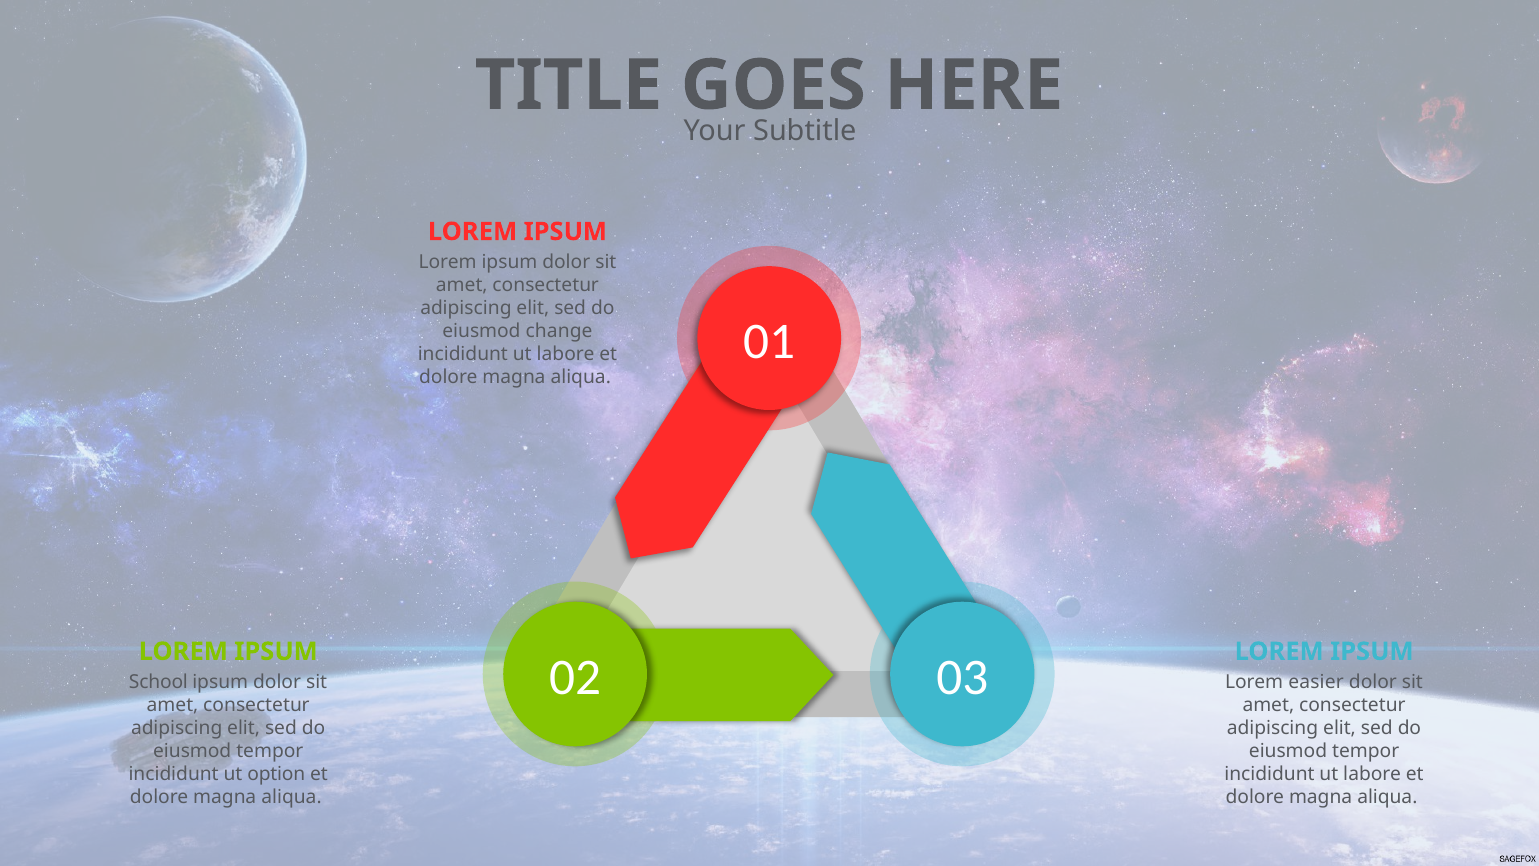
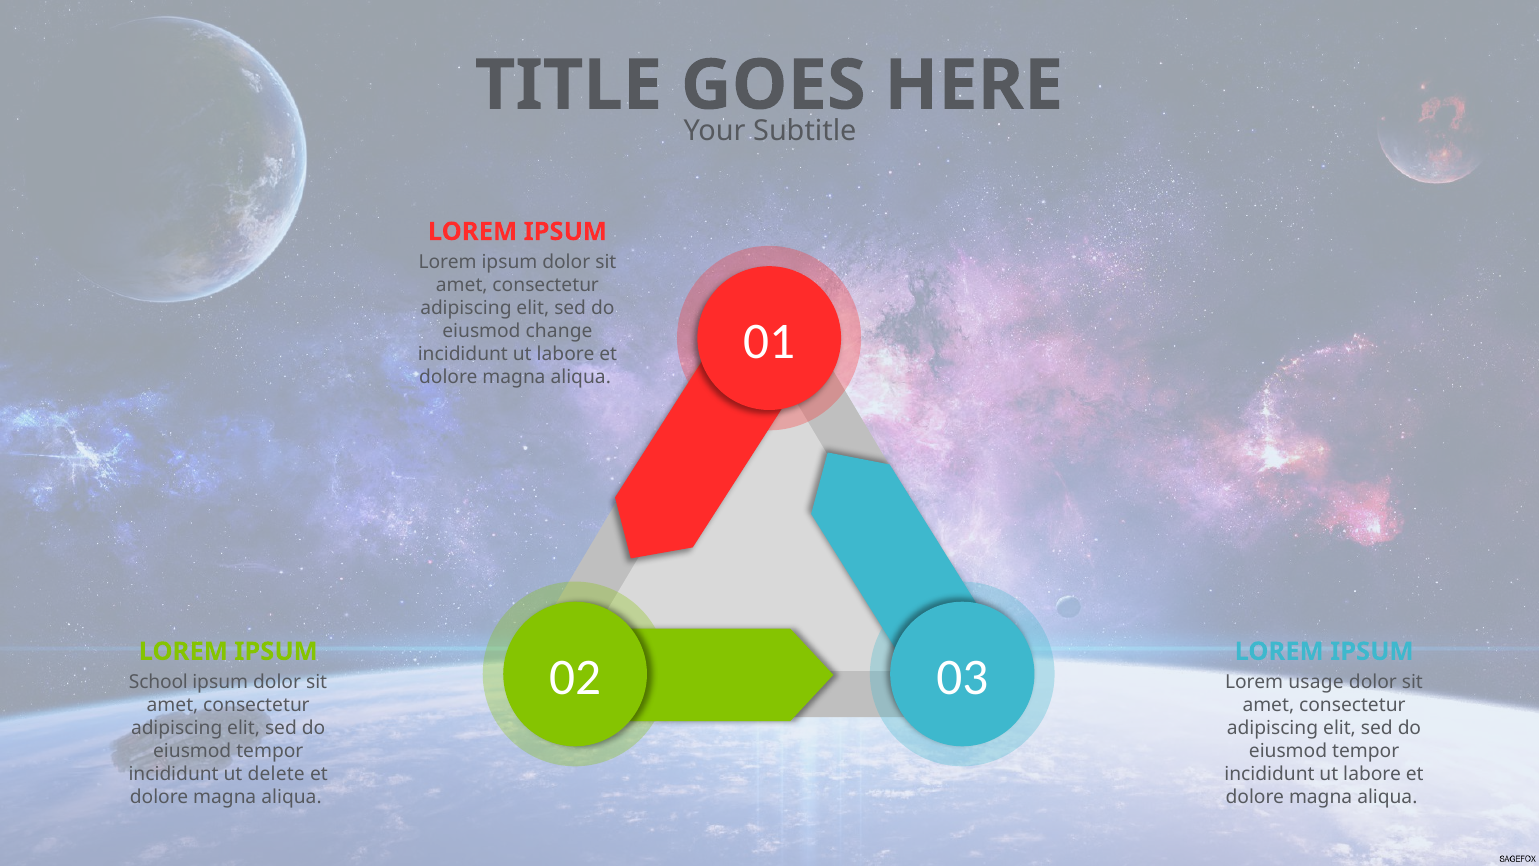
easier: easier -> usage (1316, 682)
option: option -> delete (276, 774)
